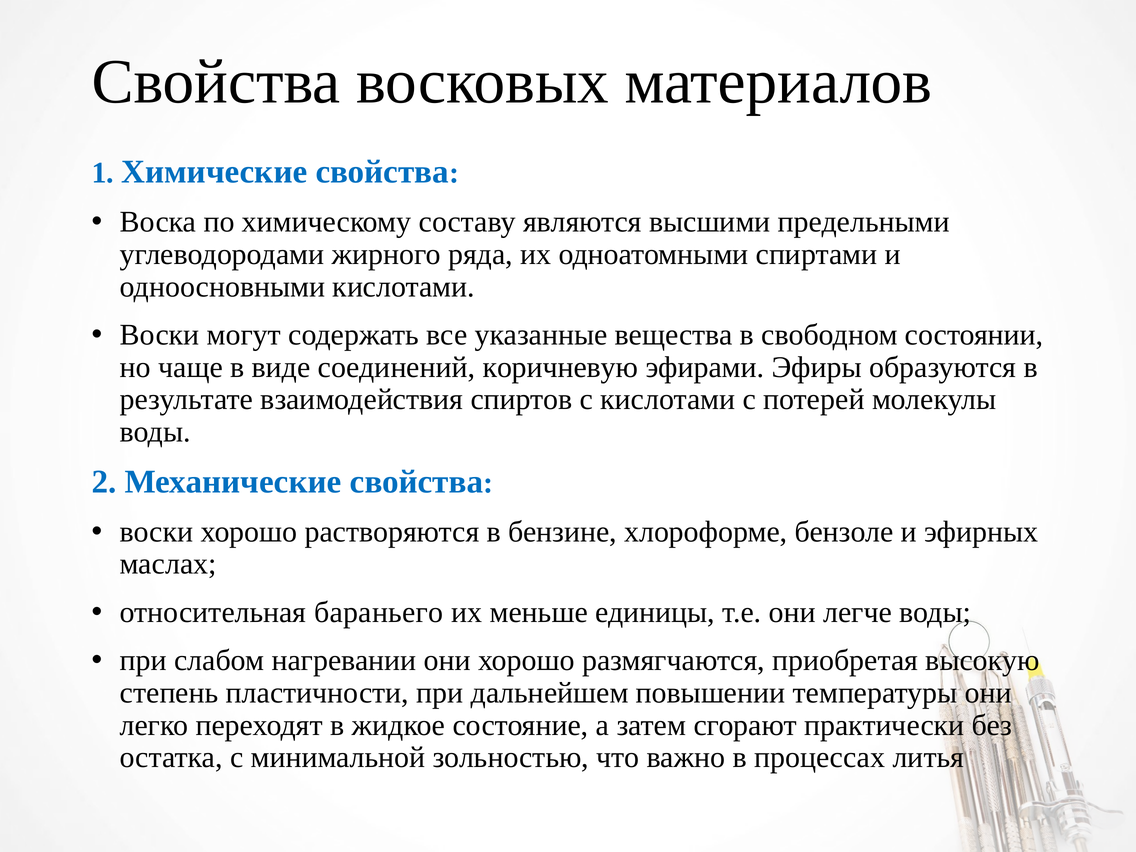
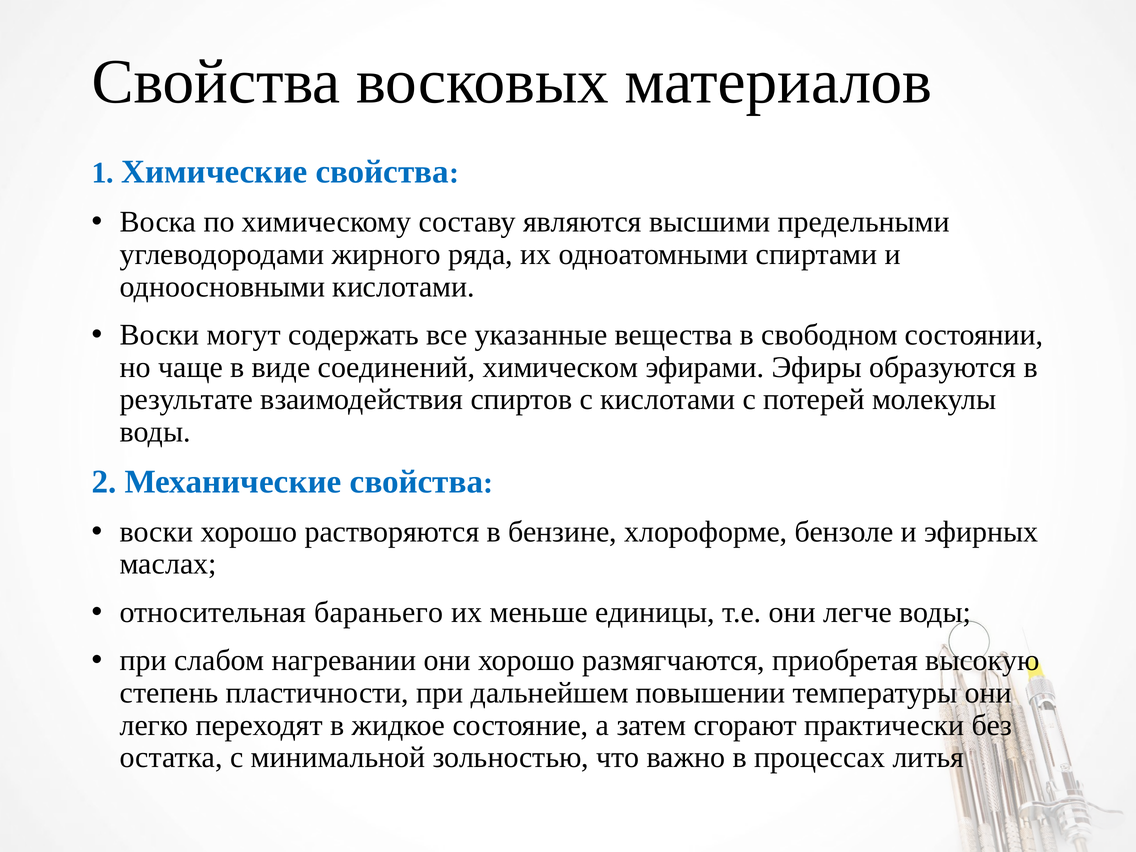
коричневую: коричневую -> химическом (560, 367)
